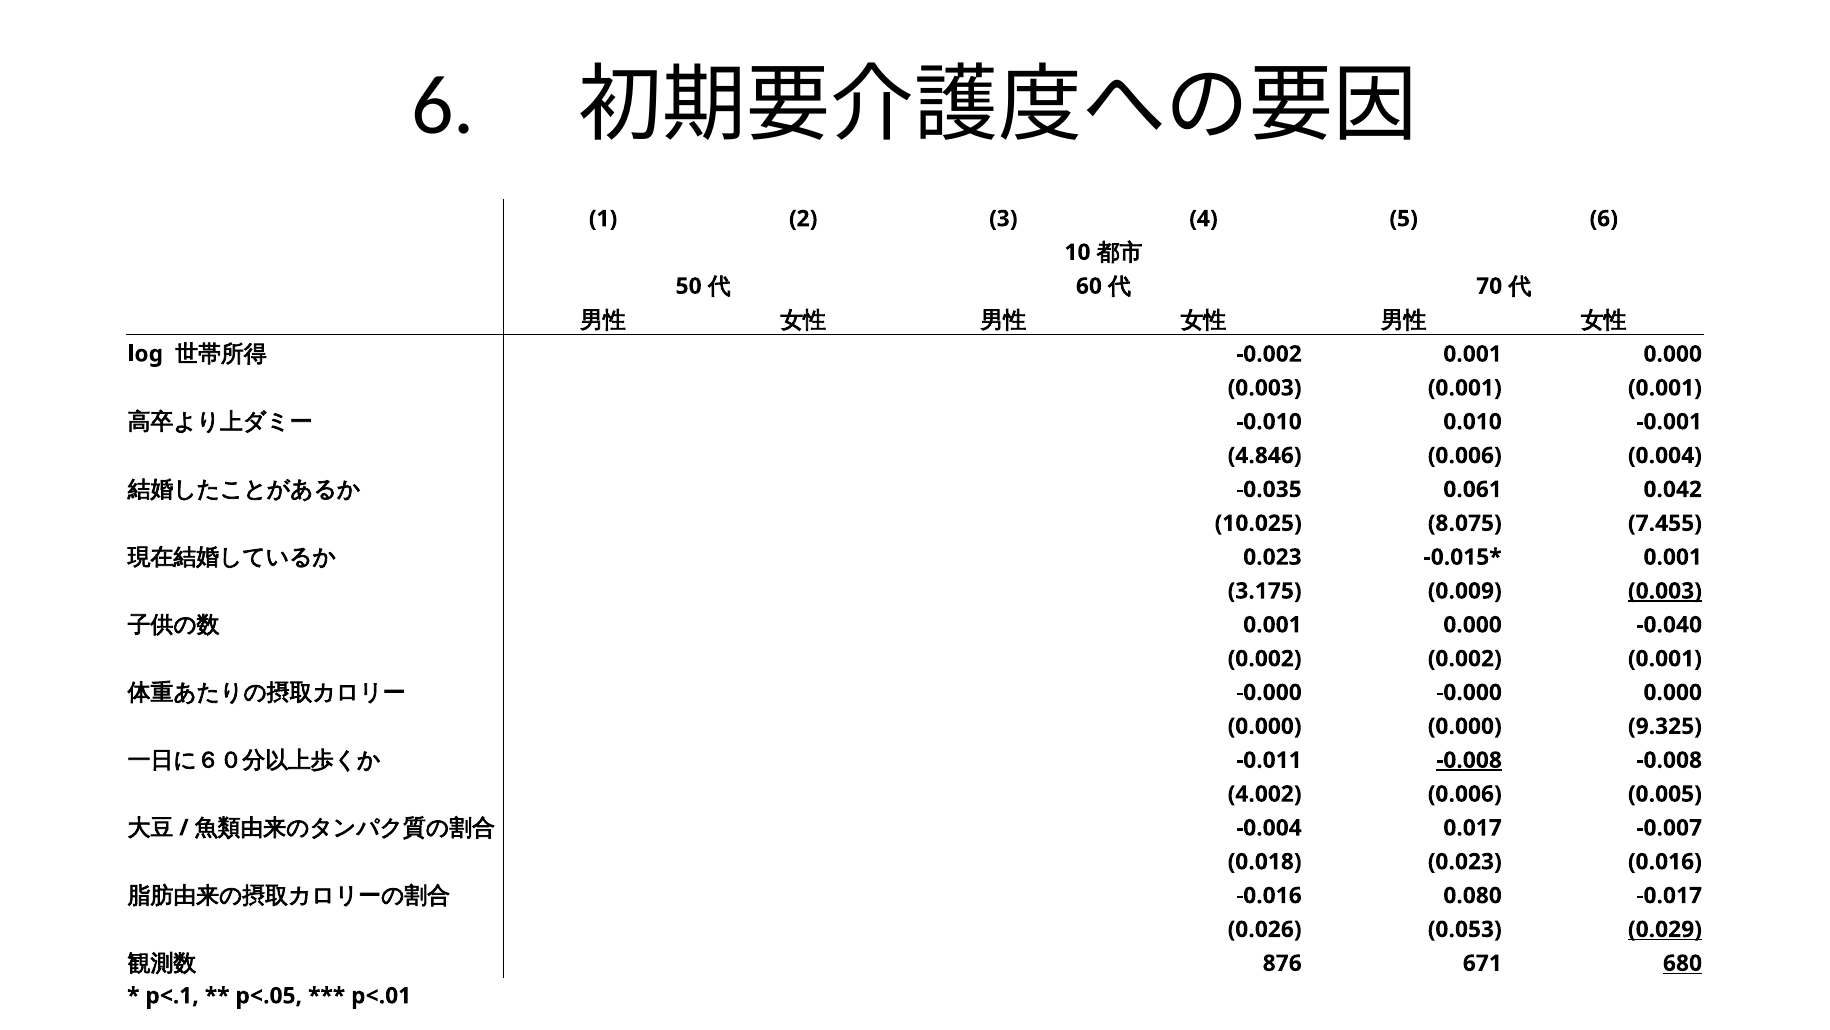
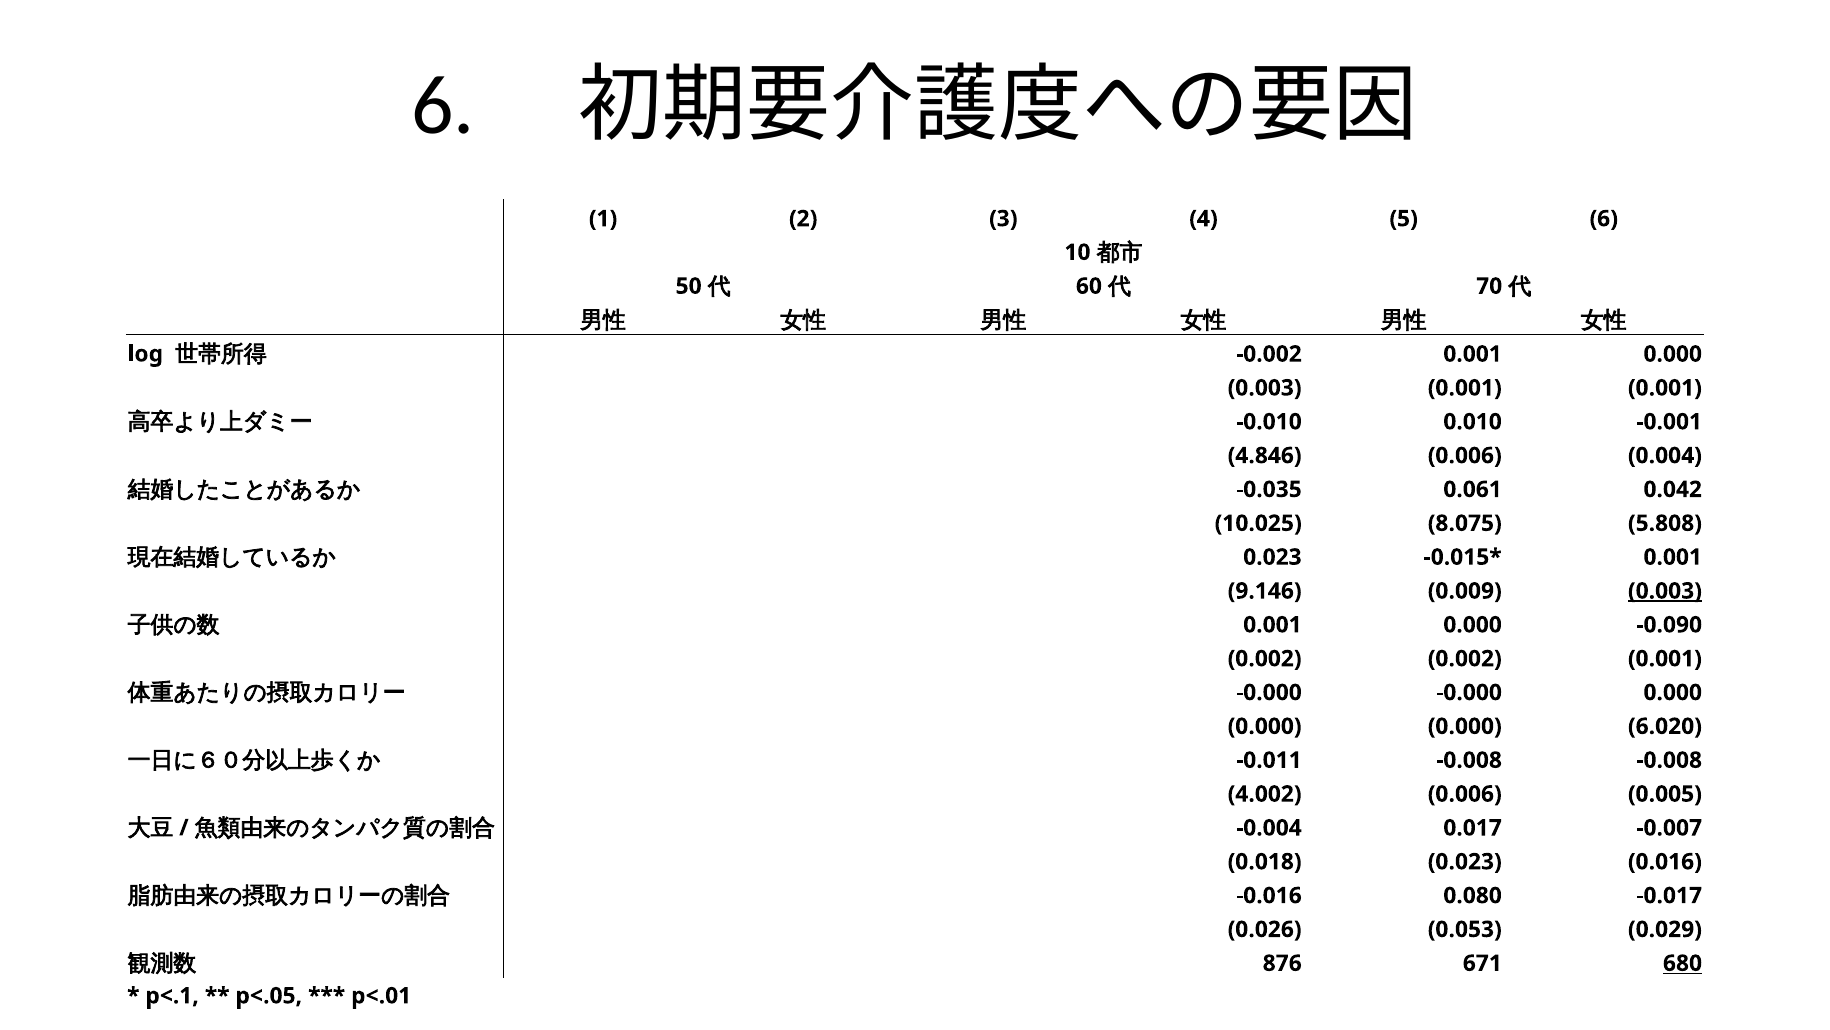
7.455: 7.455 -> 5.808 (1665, 523)
3.175: 3.175 -> 9.146 (1265, 591)
-0.040: -0.040 -> -0.090 (1669, 625)
9.325: 9.325 -> 6.020 (1665, 726)
-0.008 underline: present -> none (1469, 760)
0.029 underline: present -> none (1665, 929)
